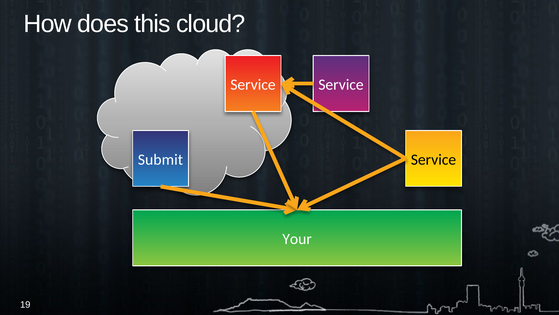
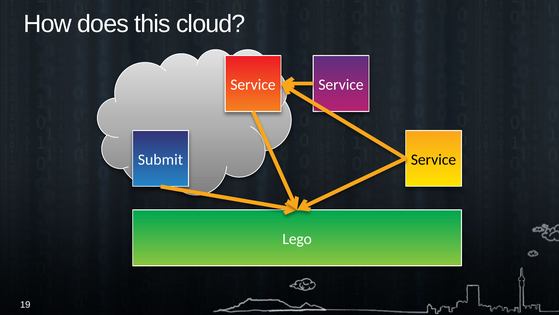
Your: Your -> Lego (297, 239)
